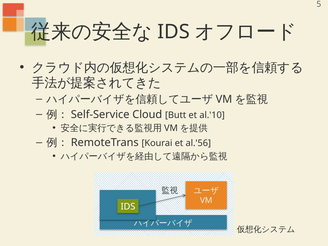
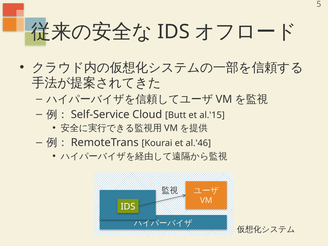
al.'10: al.'10 -> al.'15 (212, 115)
al.'56: al.'56 -> al.'46 (198, 143)
